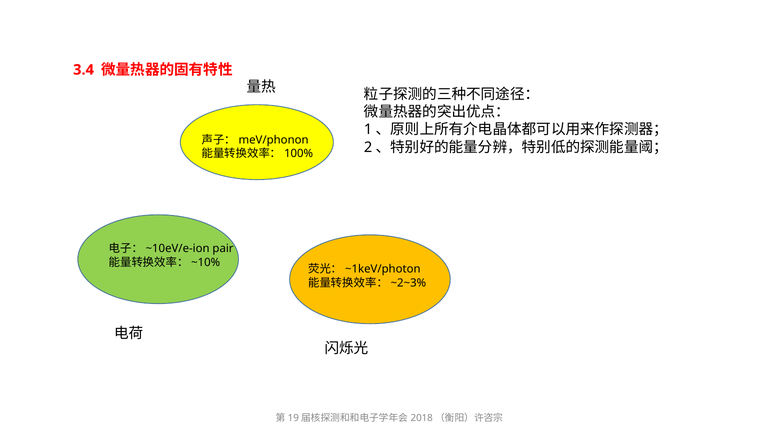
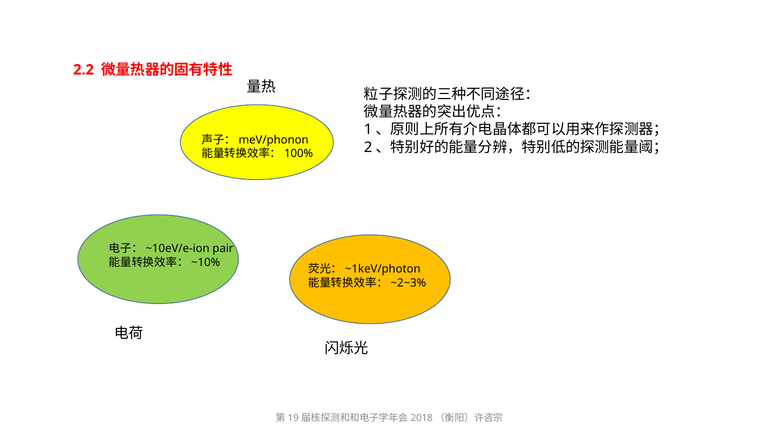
3.4: 3.4 -> 2.2 (84, 70)
